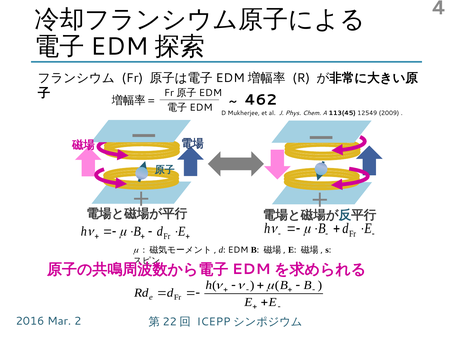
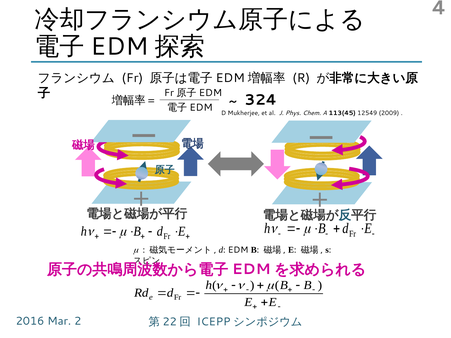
462: 462 -> 324 (261, 100)
